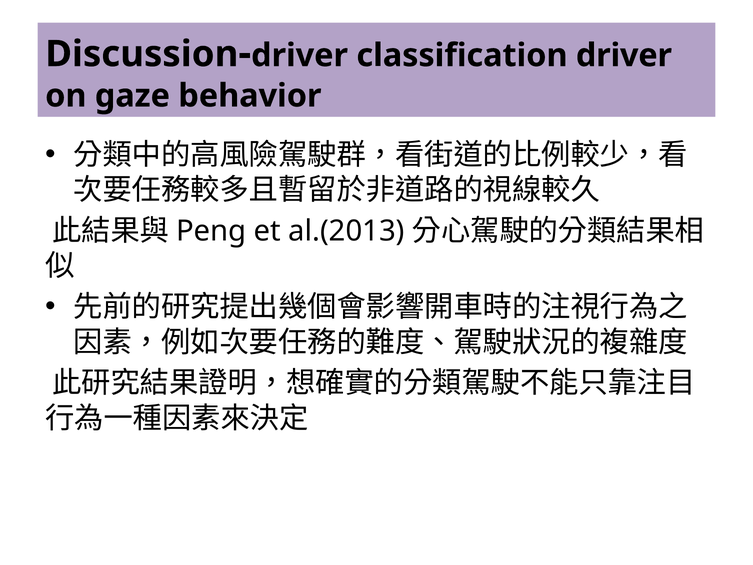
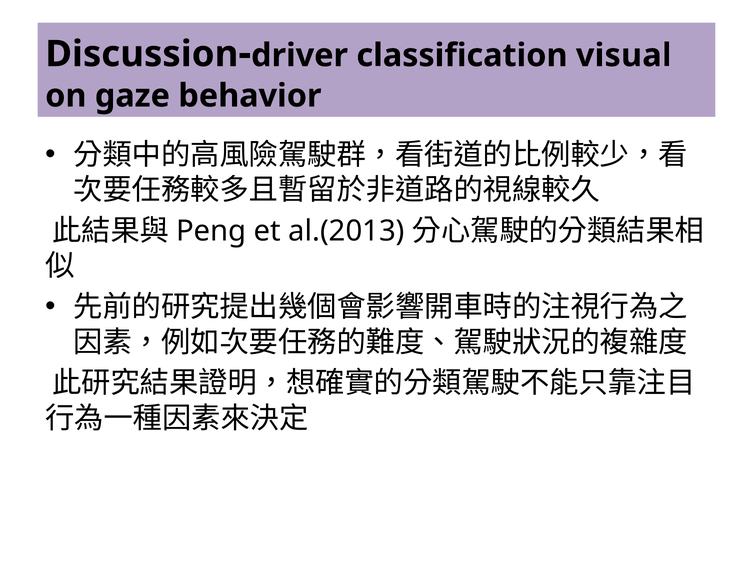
classification driver: driver -> visual (624, 55)
